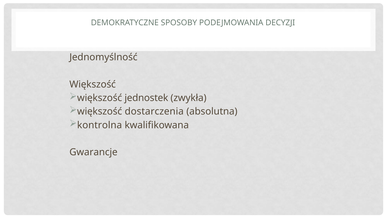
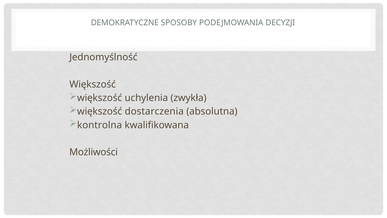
jednostek: jednostek -> uchylenia (146, 98)
Gwarancje: Gwarancje -> Możliwości (94, 152)
